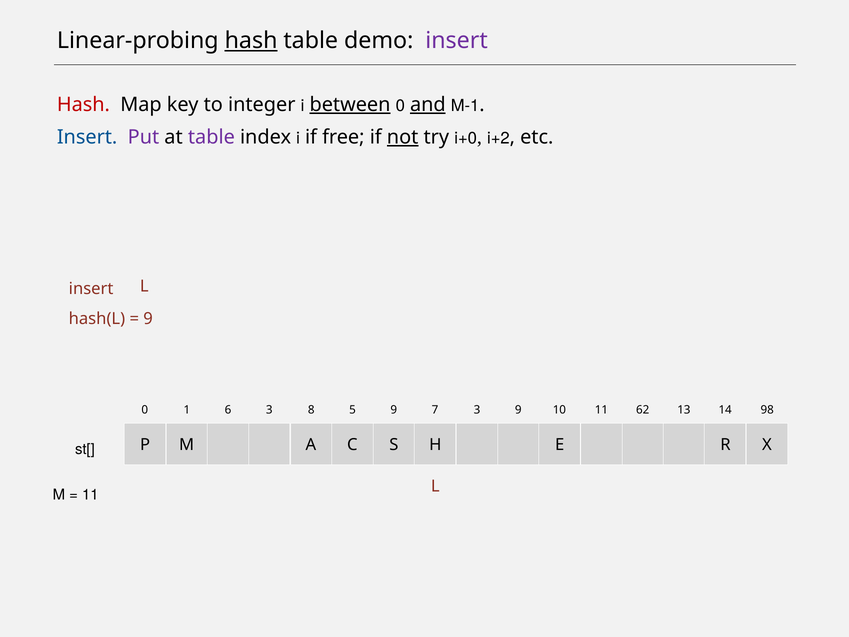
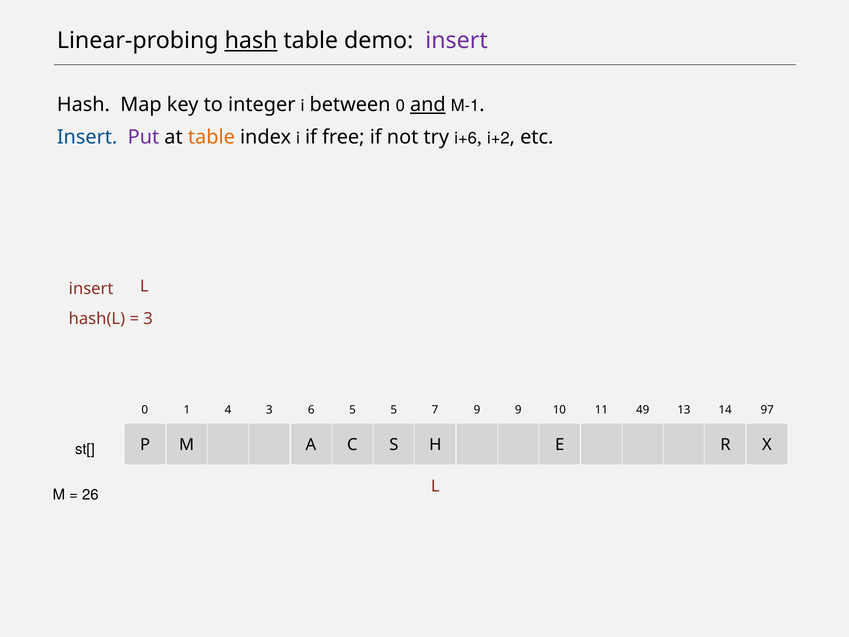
Hash colour: red -> black (83, 105)
between underline: present -> none (350, 105)
table colour: purple -> orange (211, 137)
not underline: present -> none (403, 137)
i+0: i+0 -> i+6 (466, 138)
9: 9 -> 3 (148, 319)
6: 6 -> 4 (228, 410)
8: 8 -> 6 (311, 410)
5 9: 9 -> 5 (394, 410)
7 3: 3 -> 9 (477, 410)
62: 62 -> 49 (643, 410)
98: 98 -> 97 (767, 410)
11: 11 -> 26 (90, 494)
